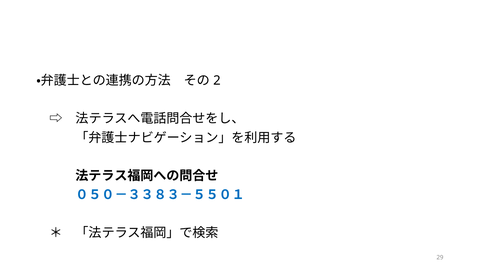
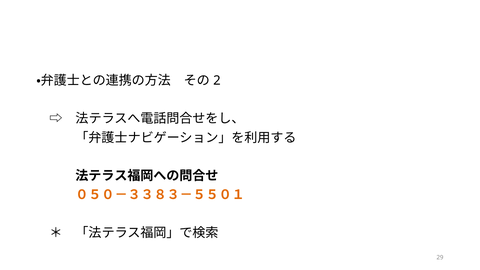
０５０－３３８３－５５０１ colour: blue -> orange (160, 195)
